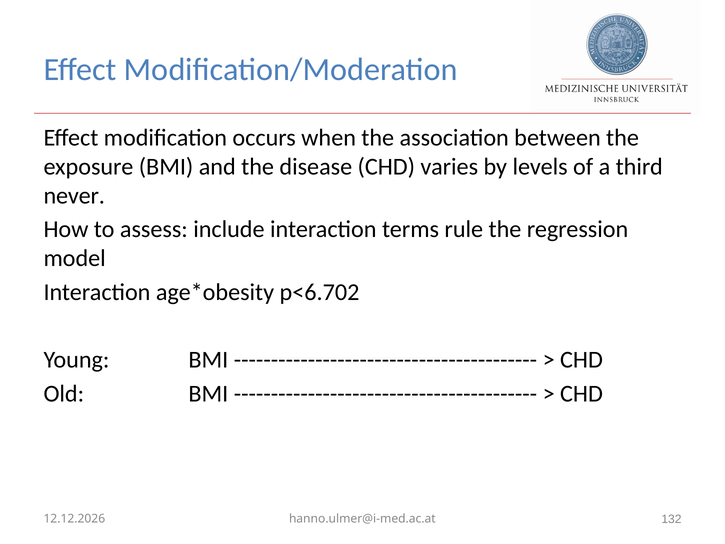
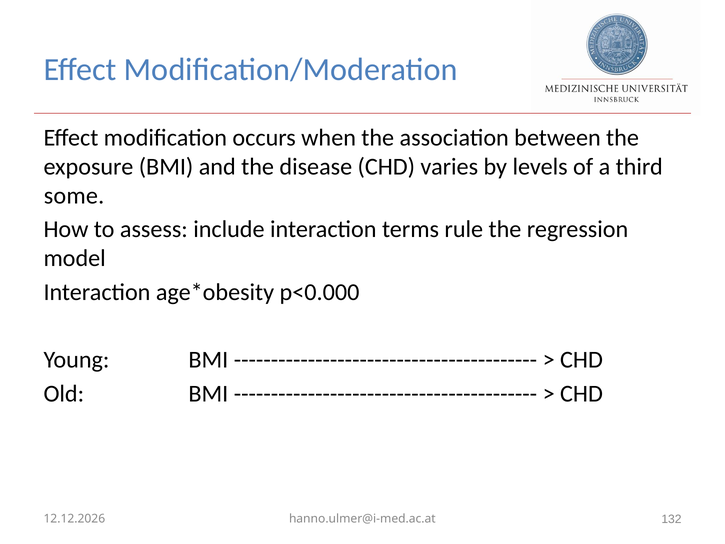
never: never -> some (74, 196)
p<6.702: p<6.702 -> p<0.000 (319, 292)
